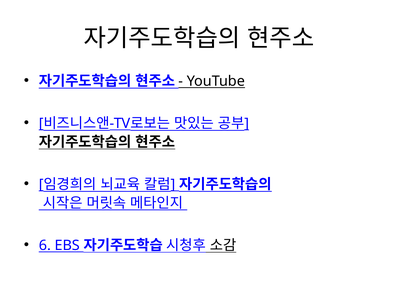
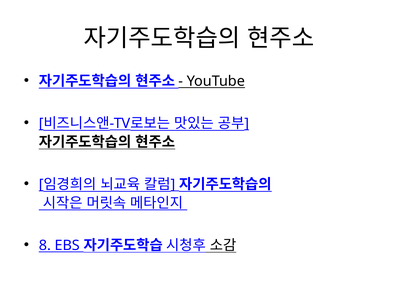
6: 6 -> 8 (45, 246)
